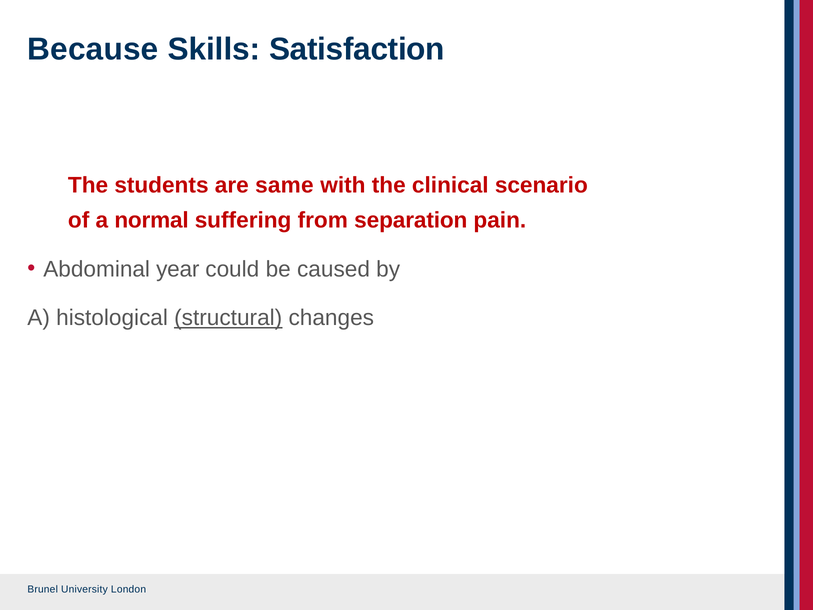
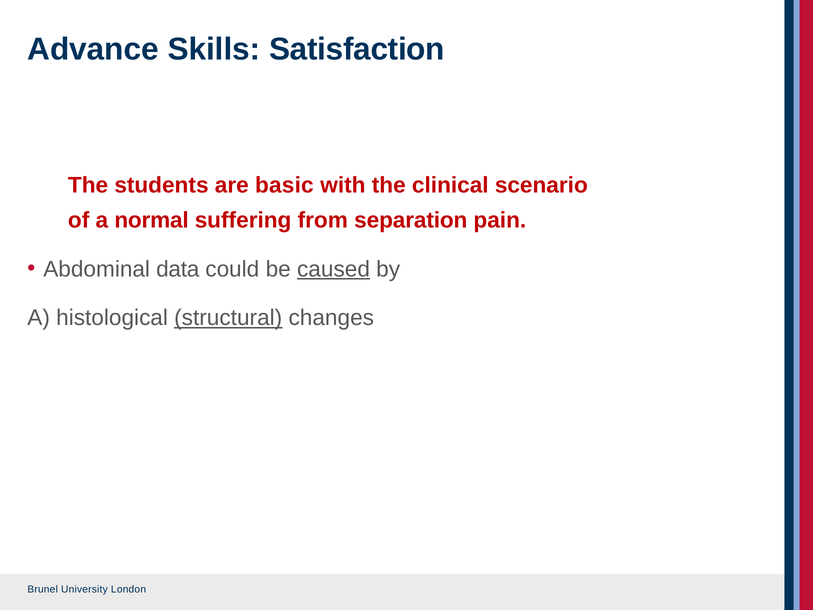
Because: Because -> Advance (93, 49)
same: same -> basic (284, 185)
year: year -> data (178, 269)
caused underline: none -> present (334, 269)
